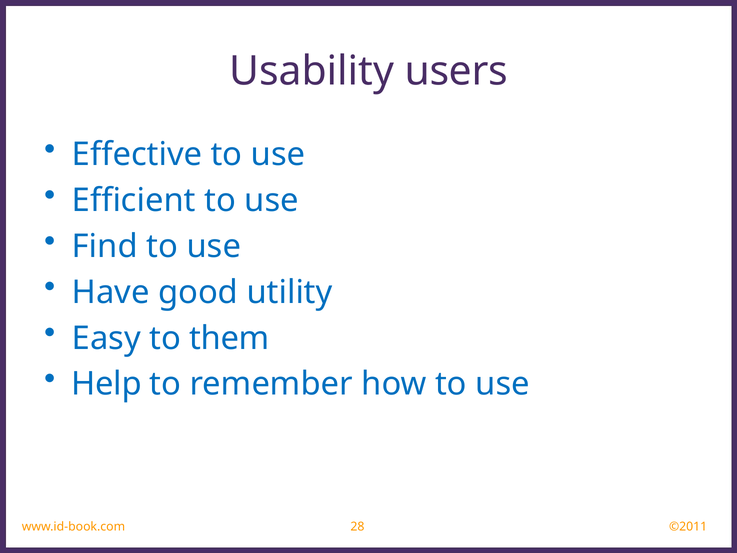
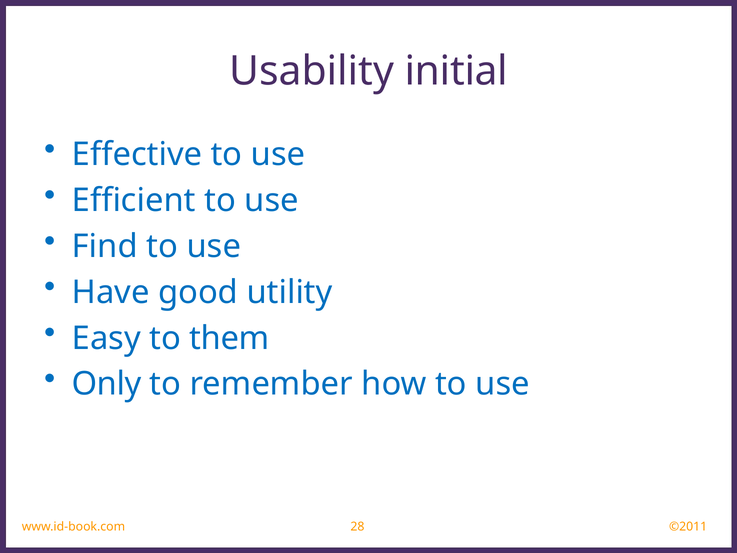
users: users -> initial (456, 71)
Help: Help -> Only (107, 384)
